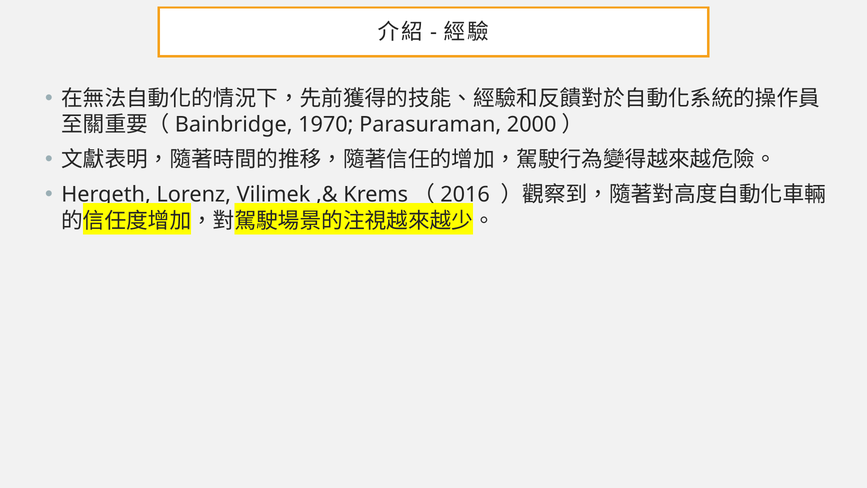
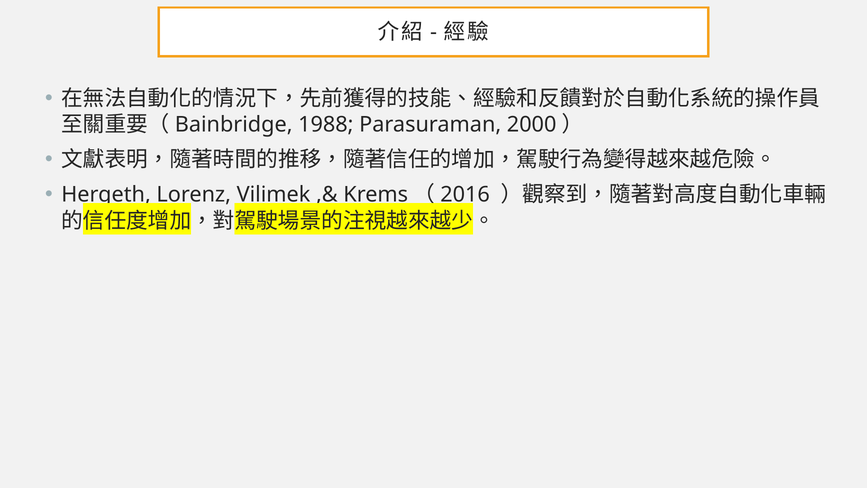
1970: 1970 -> 1988 (326, 125)
